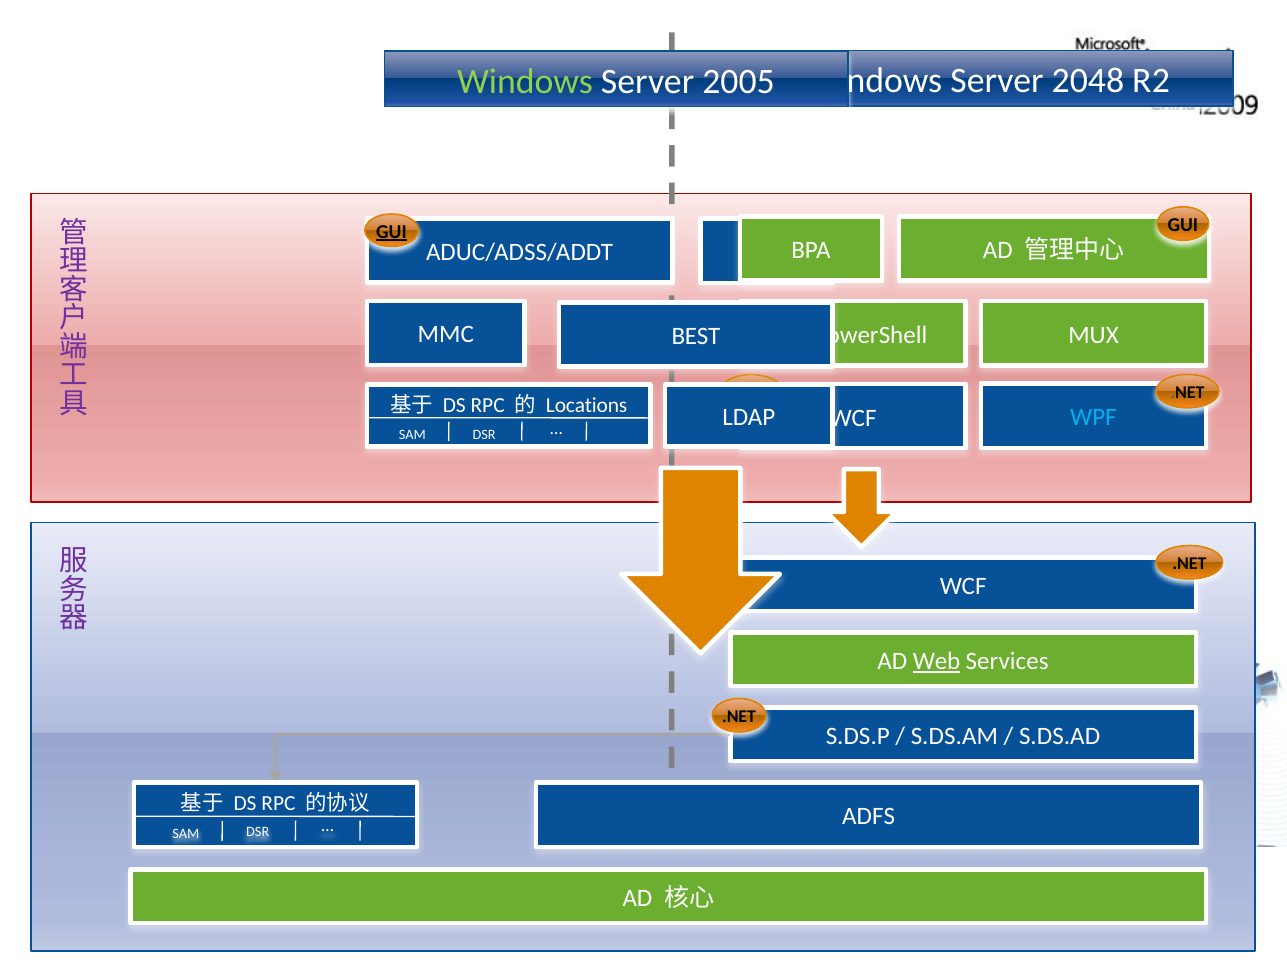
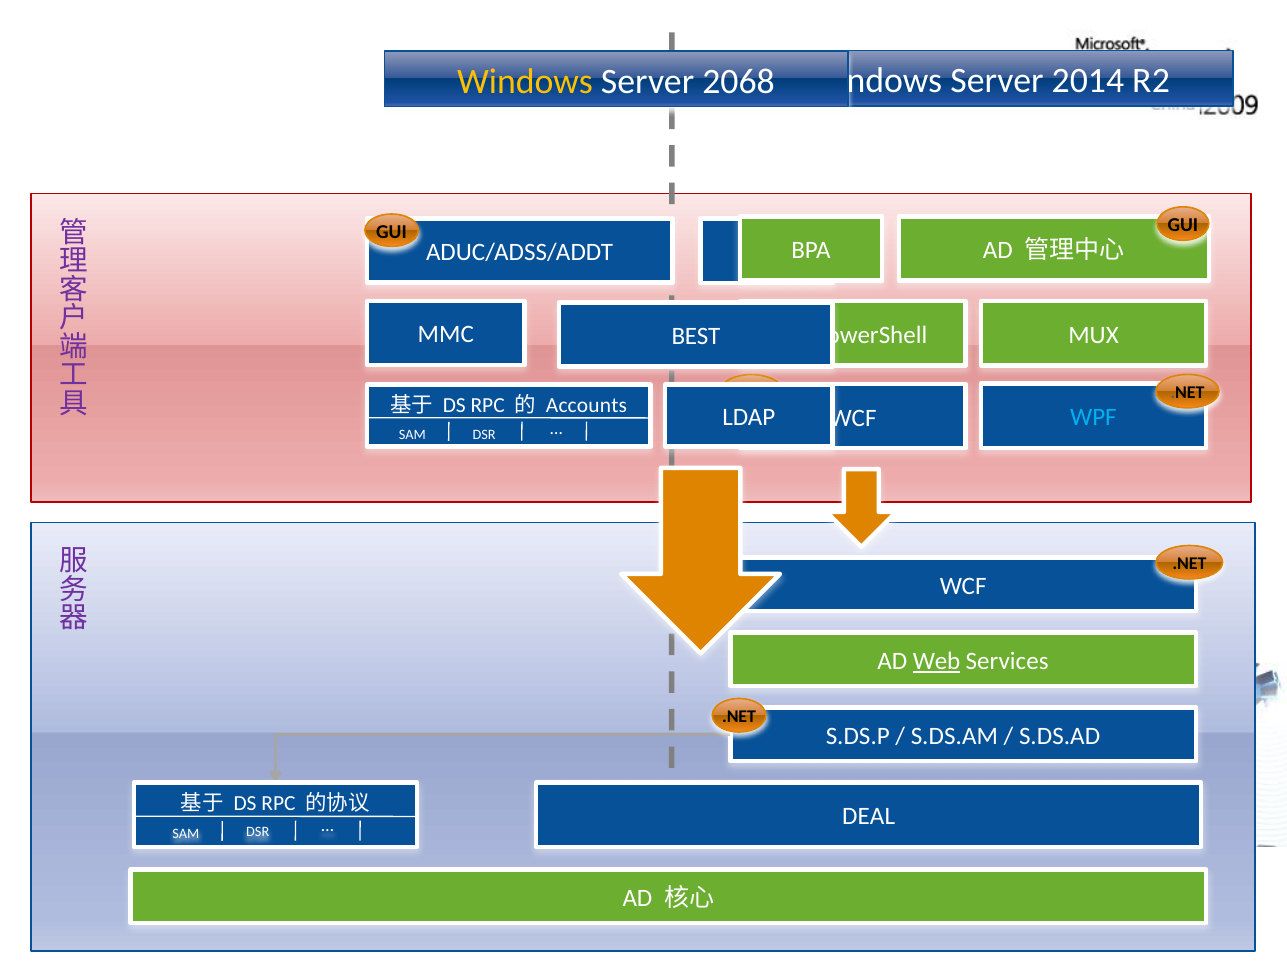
2048: 2048 -> 2014 (1088, 81)
Windows colour: light green -> yellow (525, 81)
2005: 2005 -> 2068 (739, 81)
GUI underline: present -> none (391, 232)
Locations: Locations -> Accounts (586, 405)
ADFS: ADFS -> DEAL (869, 817)
